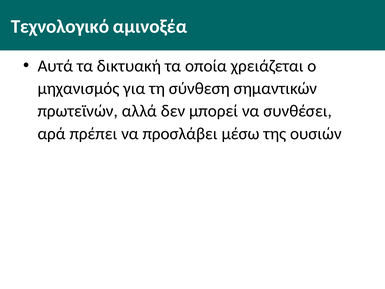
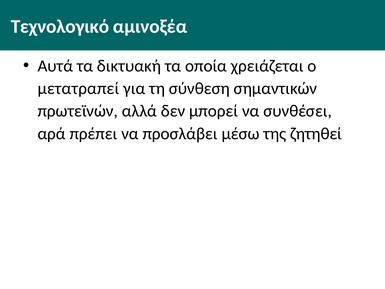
μηχανισμός: μηχανισμός -> μετατραπεί (78, 88)
ουσιών: ουσιών -> ζητηθεί (316, 134)
